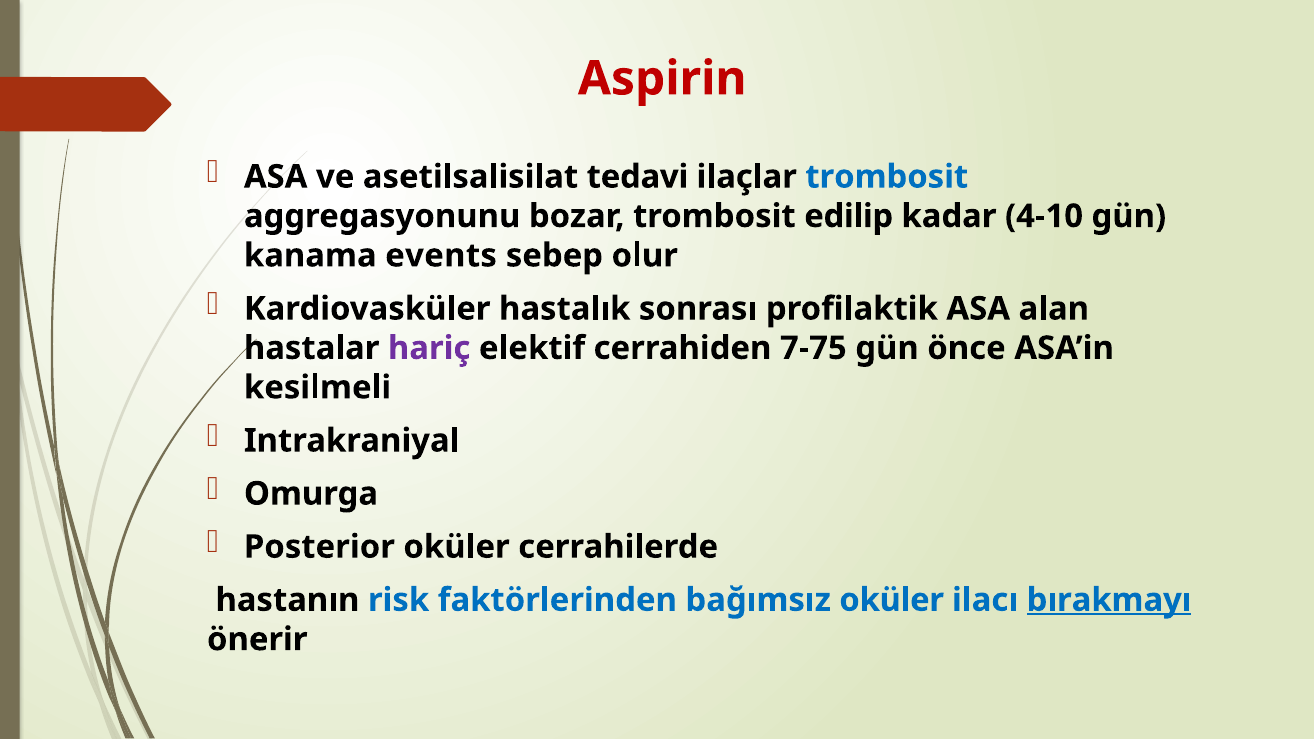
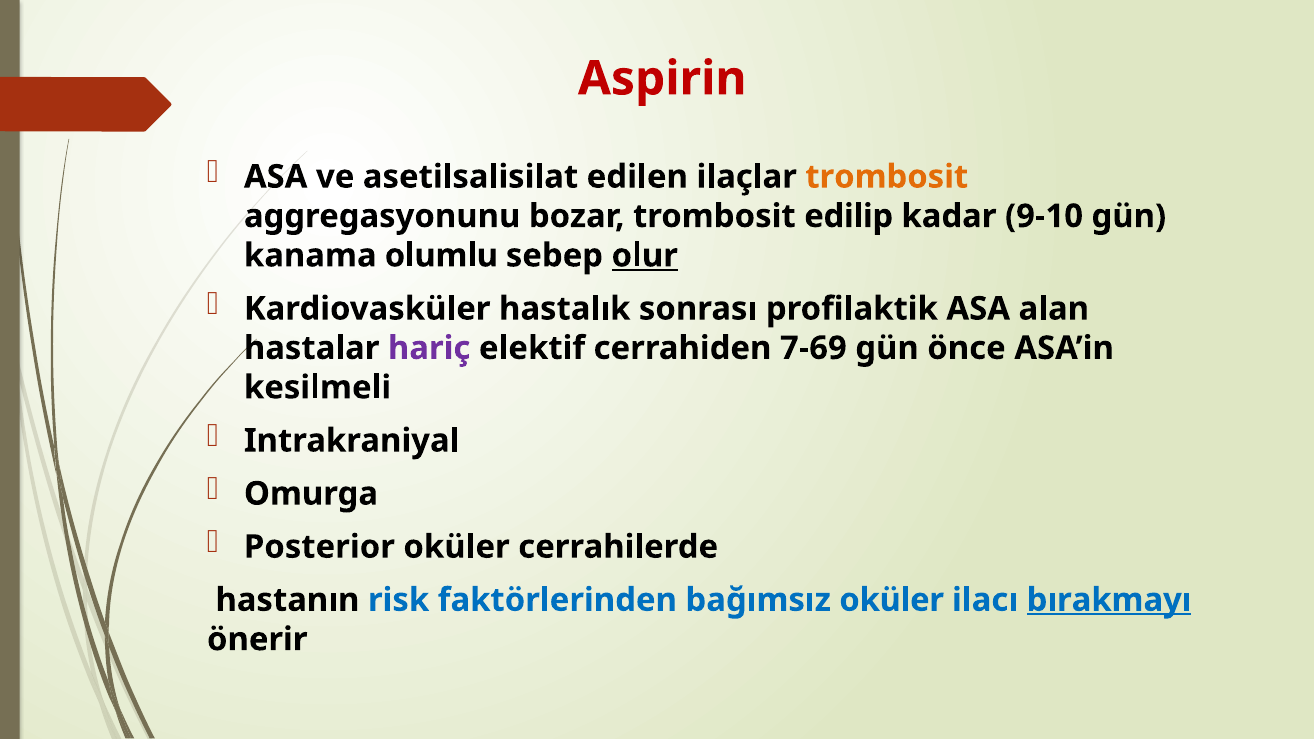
tedavi: tedavi -> edilen (637, 177)
trombosit colour: blue -> orange (887, 177)
4-10: 4-10 -> 9-10 (1044, 216)
events: events -> olumlu (441, 256)
olur underline: none -> present (645, 256)
7-75: 7-75 -> 7-69 (813, 348)
